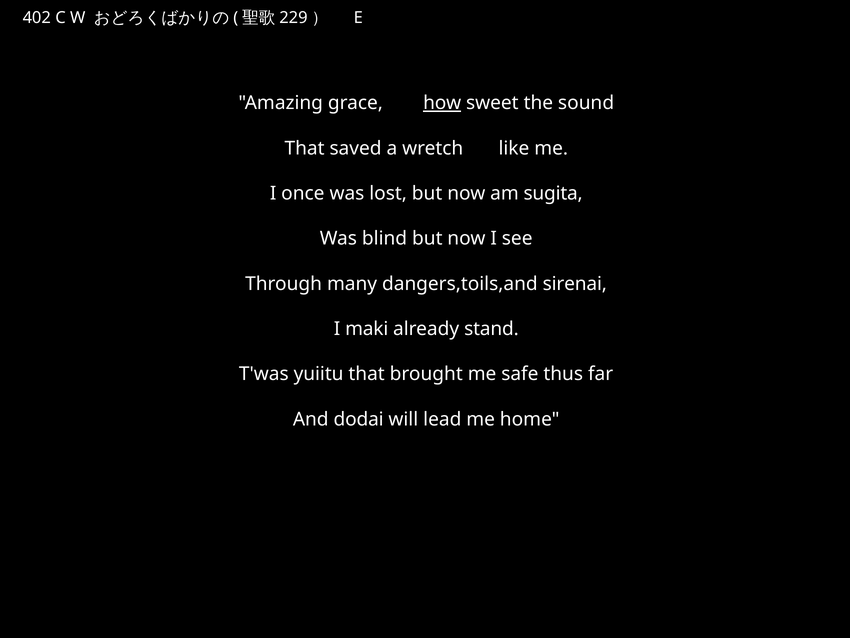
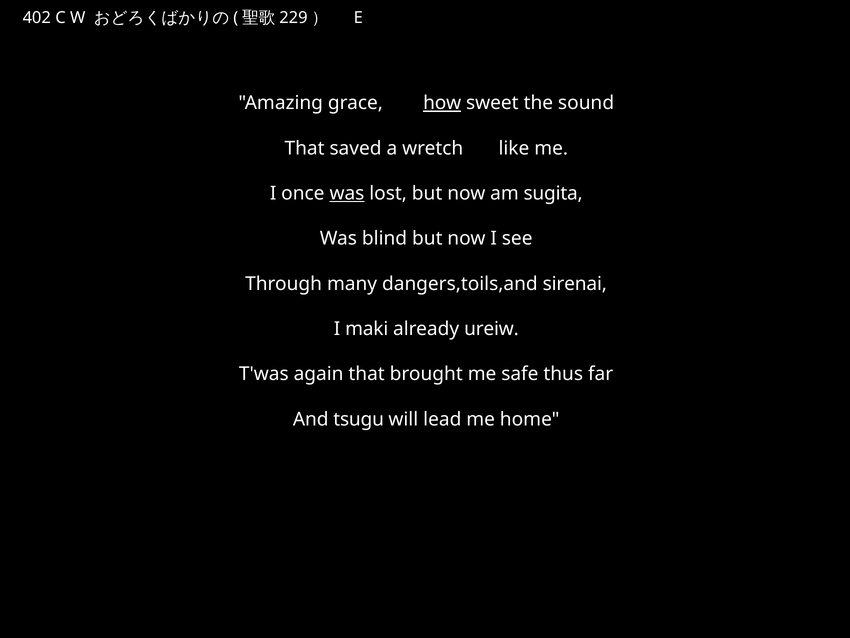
was underline: none -> present (347, 193)
stand: stand -> ureiw (491, 329)
yuiitu: yuiitu -> again (319, 374)
dodai: dodai -> tsugu (359, 419)
